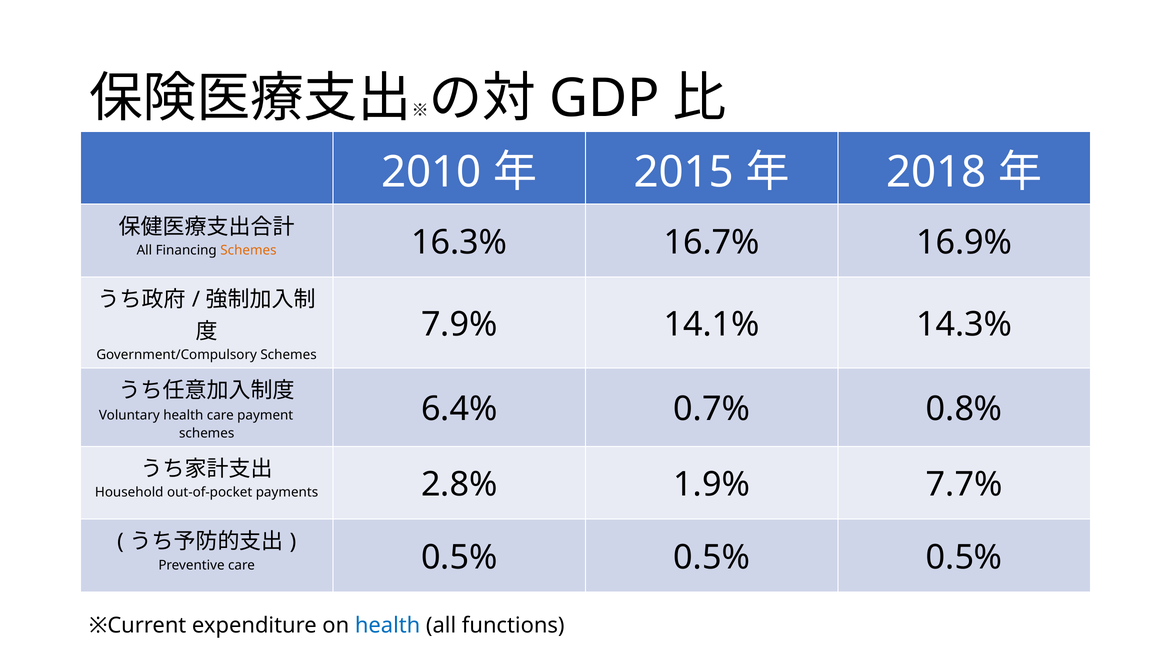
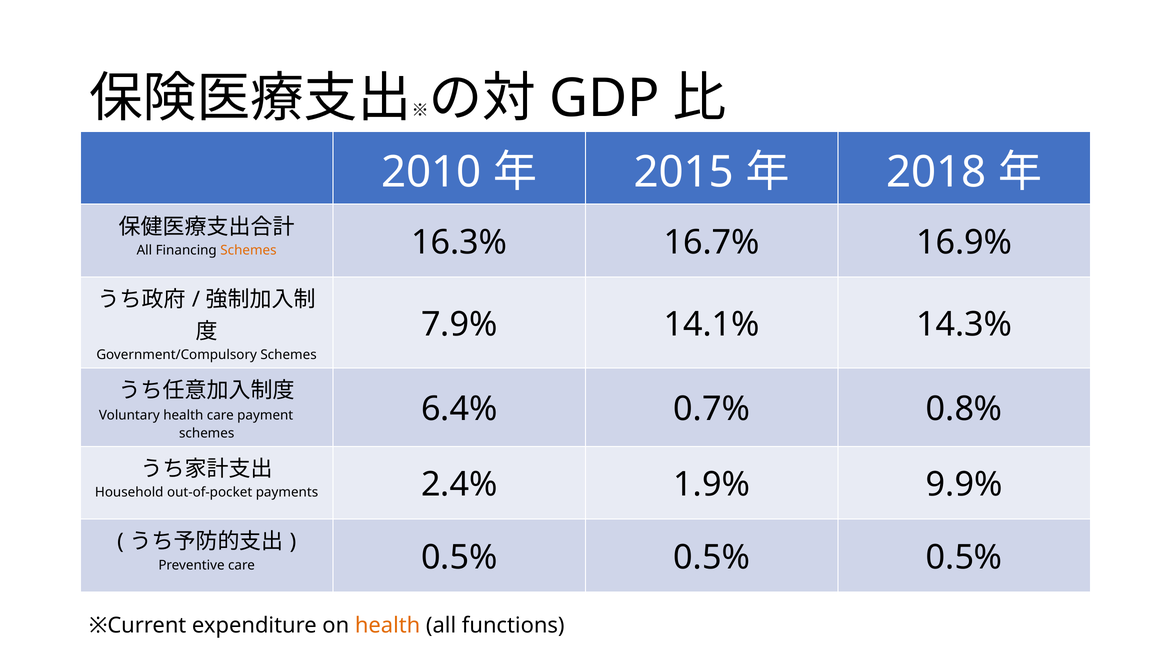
2.8%: 2.8% -> 2.4% (459, 484)
7.7%: 7.7% -> 9.9% (964, 484)
health colour: blue -> orange (388, 625)
